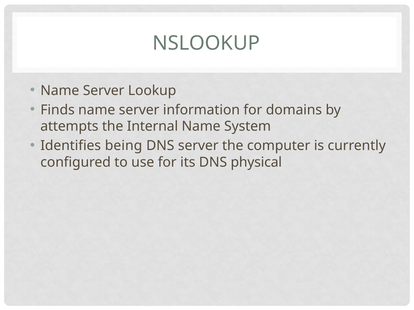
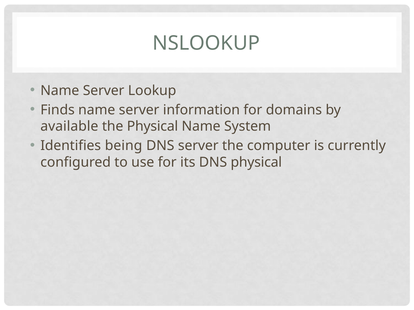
attempts: attempts -> available (69, 127)
the Internal: Internal -> Physical (152, 127)
